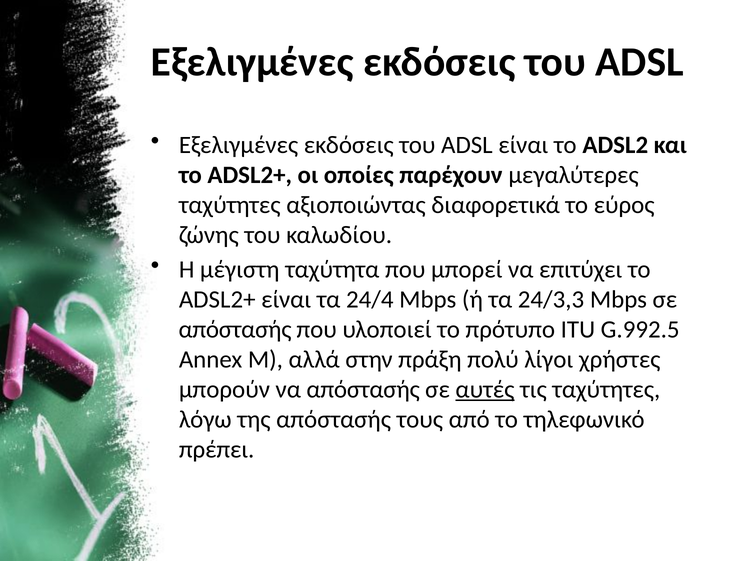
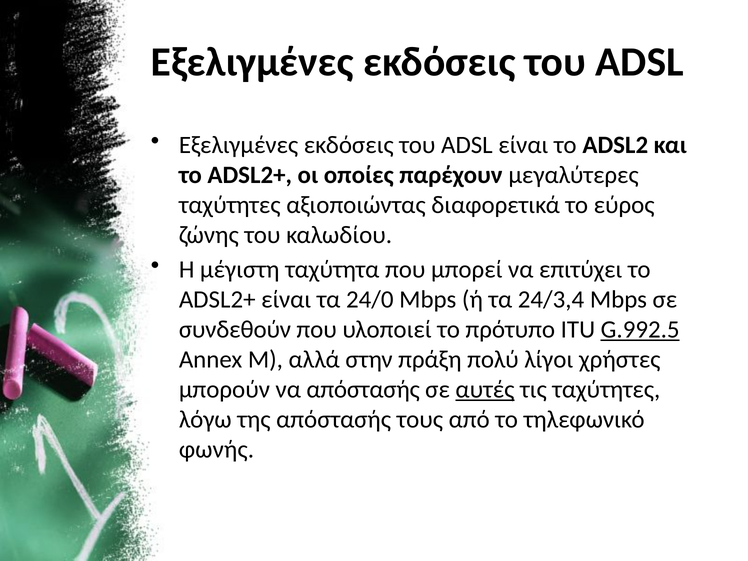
24/4: 24/4 -> 24/0 (370, 300)
24/3,3: 24/3,3 -> 24/3,4 (551, 300)
απόστασής: απόστασής -> συνδεθούν (235, 330)
G.992.5 underline: none -> present (640, 330)
πρέπει: πρέπει -> φωνής (217, 449)
